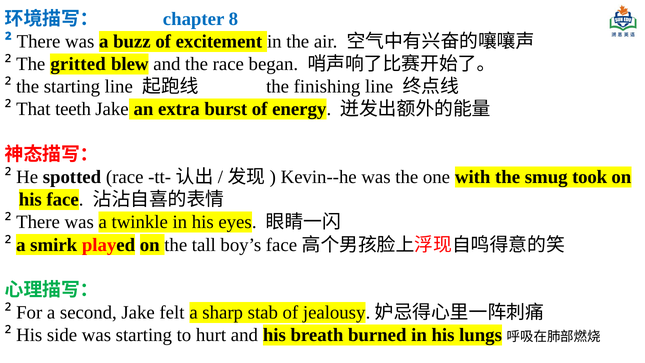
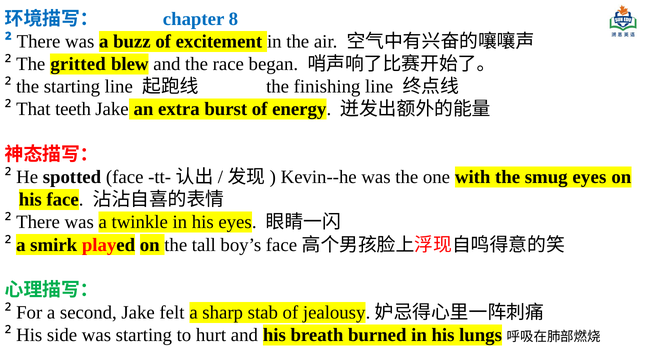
spotted race: race -> face (125, 177)
smug took: took -> eyes (589, 177)
